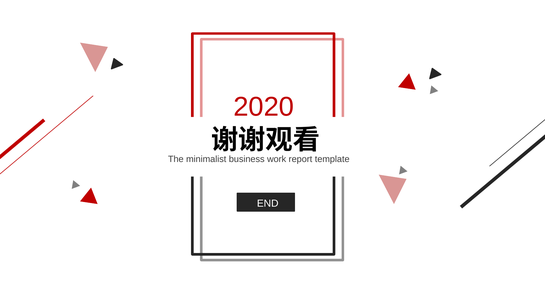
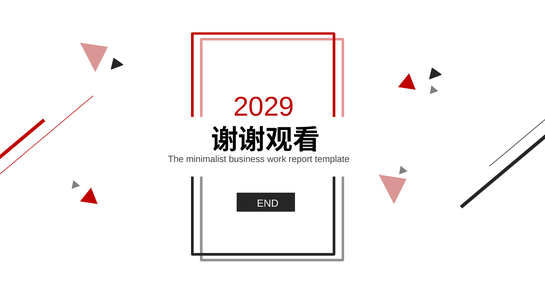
2020: 2020 -> 2029 (264, 107)
